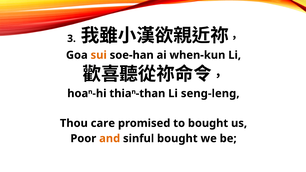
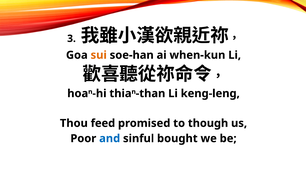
seng-leng: seng-leng -> keng-leng (210, 94)
care: care -> feed (103, 123)
to bought: bought -> though (208, 123)
and colour: orange -> blue (110, 139)
